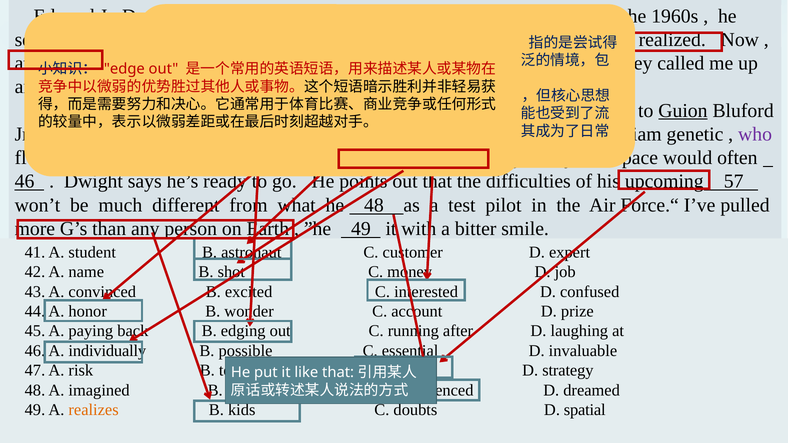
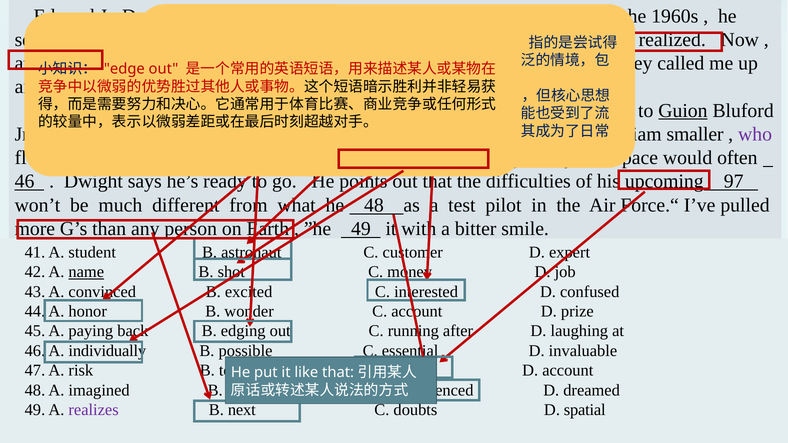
genetic: genetic -> smaller (695, 134)
57: 57 -> 97 (734, 182)
name underline: none -> present (86, 272)
D strategy: strategy -> account (568, 371)
realizes colour: orange -> purple (94, 410)
kids: kids -> next (242, 410)
